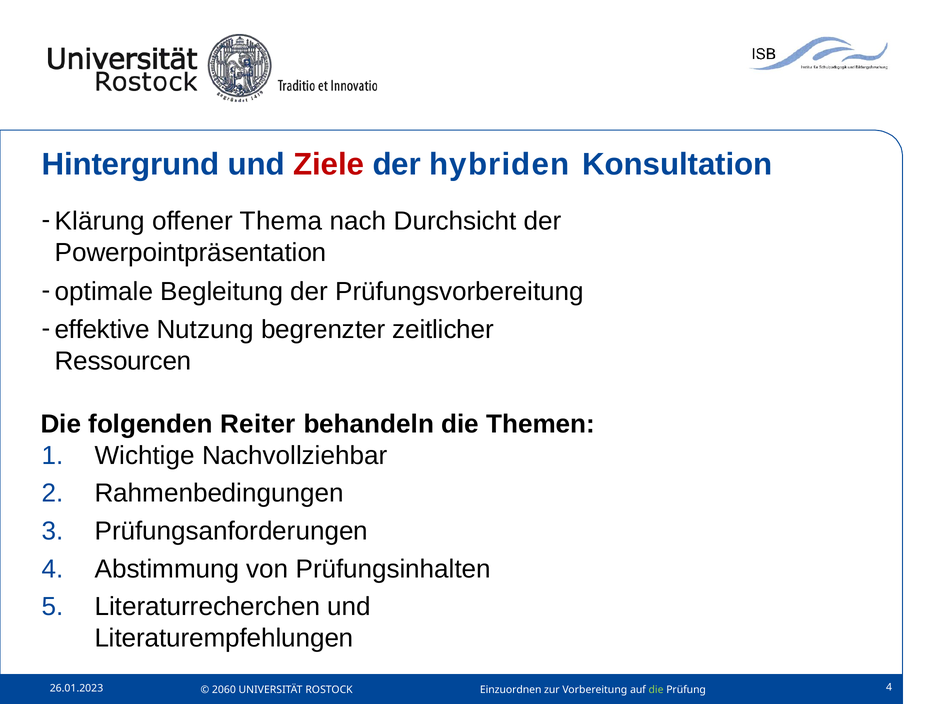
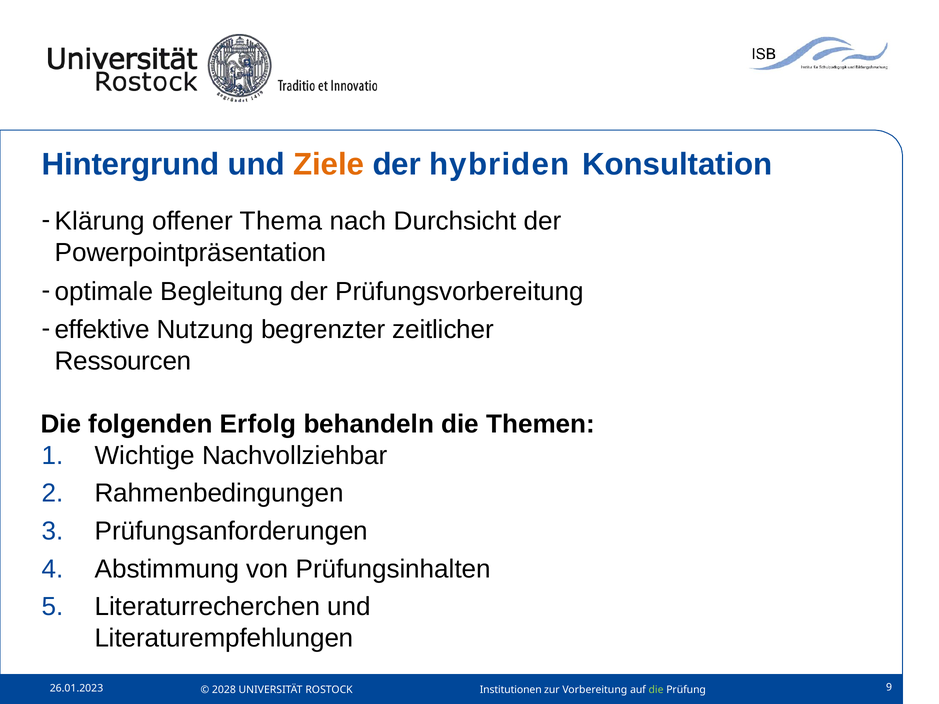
Ziele colour: red -> orange (329, 165)
Reiter: Reiter -> Erfolg (258, 424)
4: 4 -> 9 (889, 688)
2060: 2060 -> 2028 (224, 690)
Einzuordnen: Einzuordnen -> Institutionen (511, 690)
